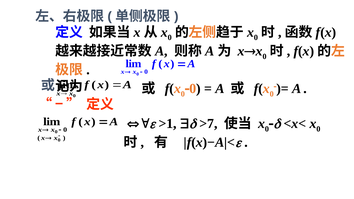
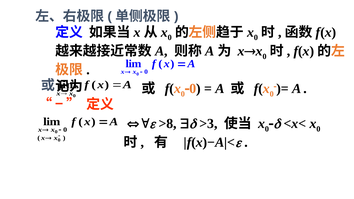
>1: >1 -> >8 (168, 124)
>7: >7 -> >3 (208, 124)
